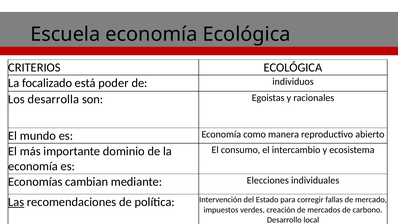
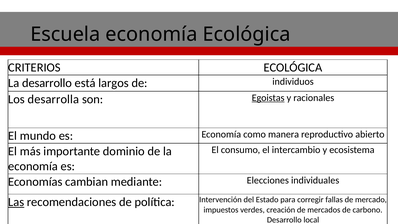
La focalizado: focalizado -> desarrollo (47, 83)
poder: poder -> largos (113, 83)
Egoistas underline: none -> present (268, 98)
